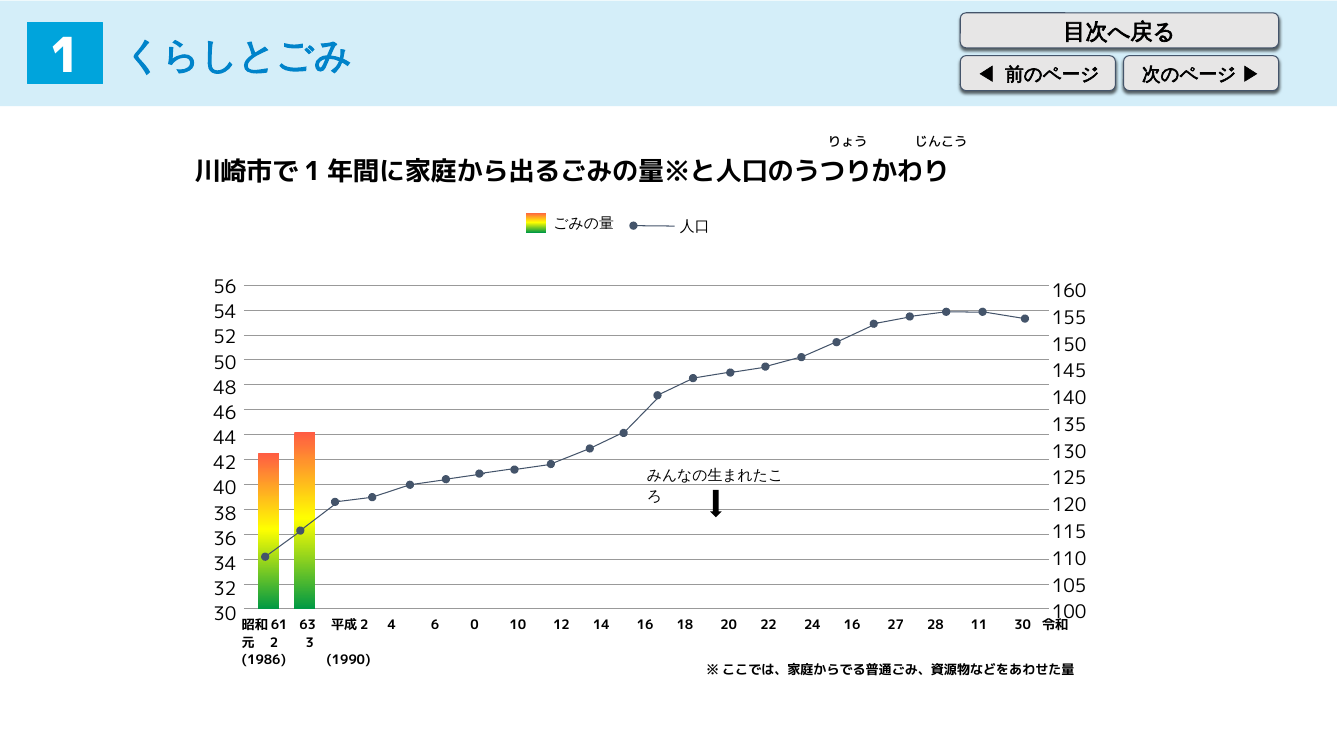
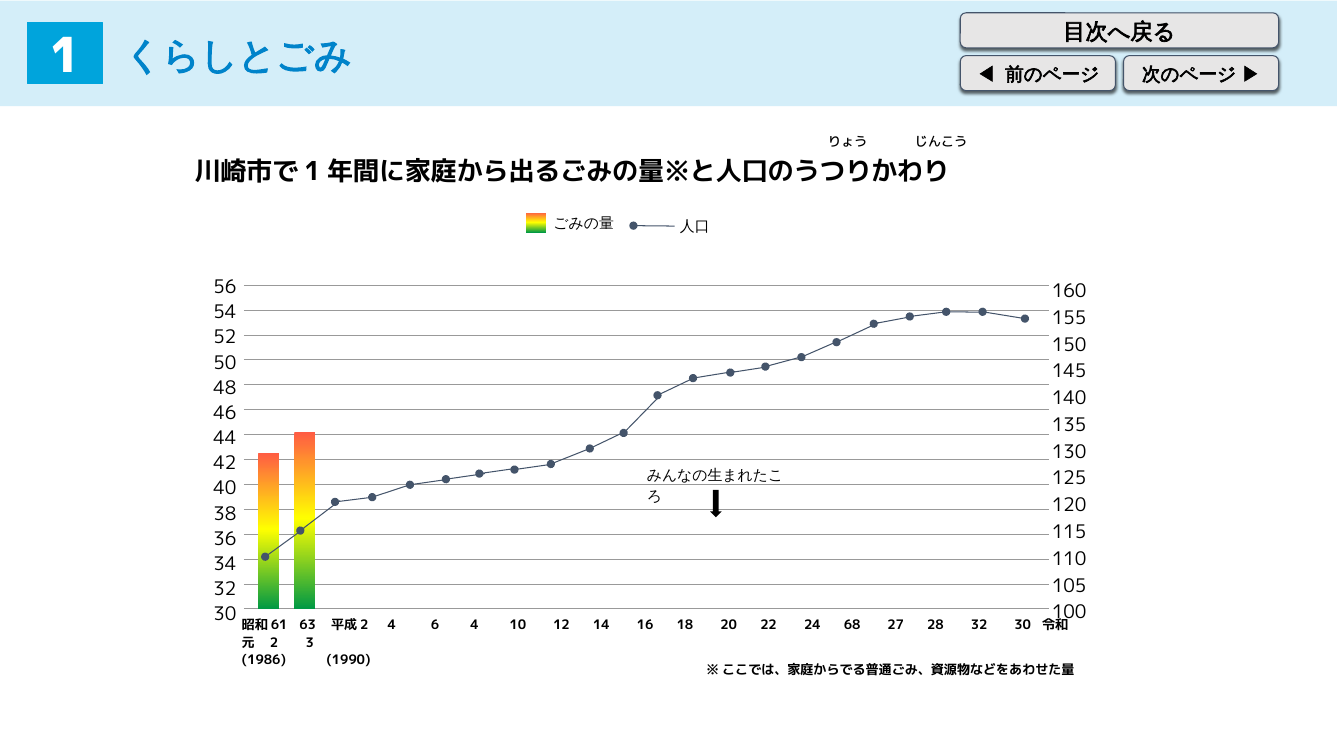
6 0: 0 -> 4 (474, 625)
24 16: 16 -> 68 (852, 625)
28 11: 11 -> 32 (979, 625)
